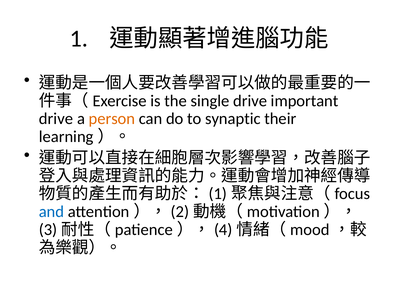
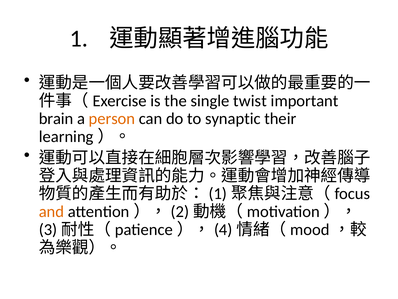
single drive: drive -> twist (250, 101)
drive: drive -> brain (56, 119)
and colour: blue -> orange (51, 211)
